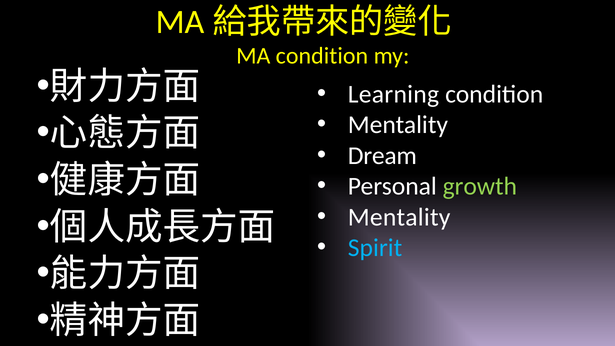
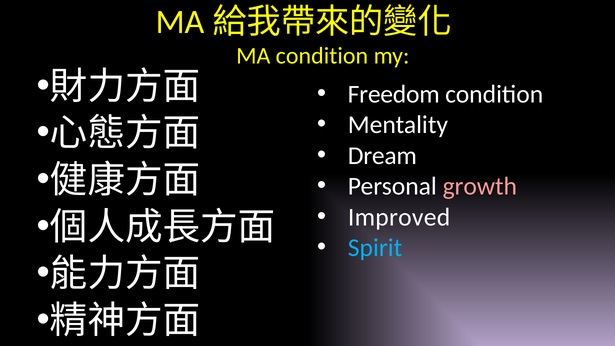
Learning: Learning -> Freedom (394, 94)
growth colour: light green -> pink (480, 186)
Mentality: Mentality -> Improved (399, 217)
